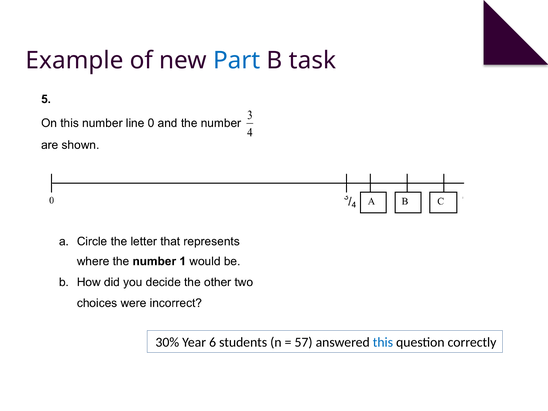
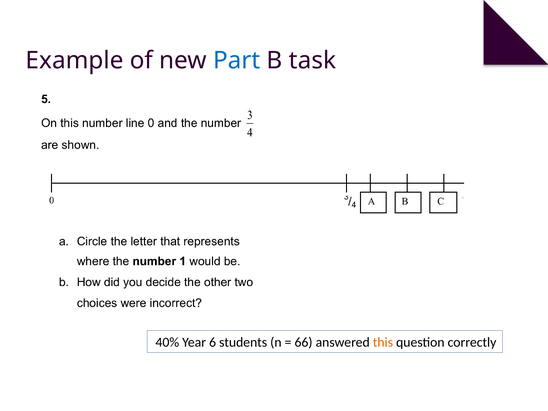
30%: 30% -> 40% (167, 342)
57: 57 -> 66 (304, 342)
this colour: blue -> orange (383, 342)
